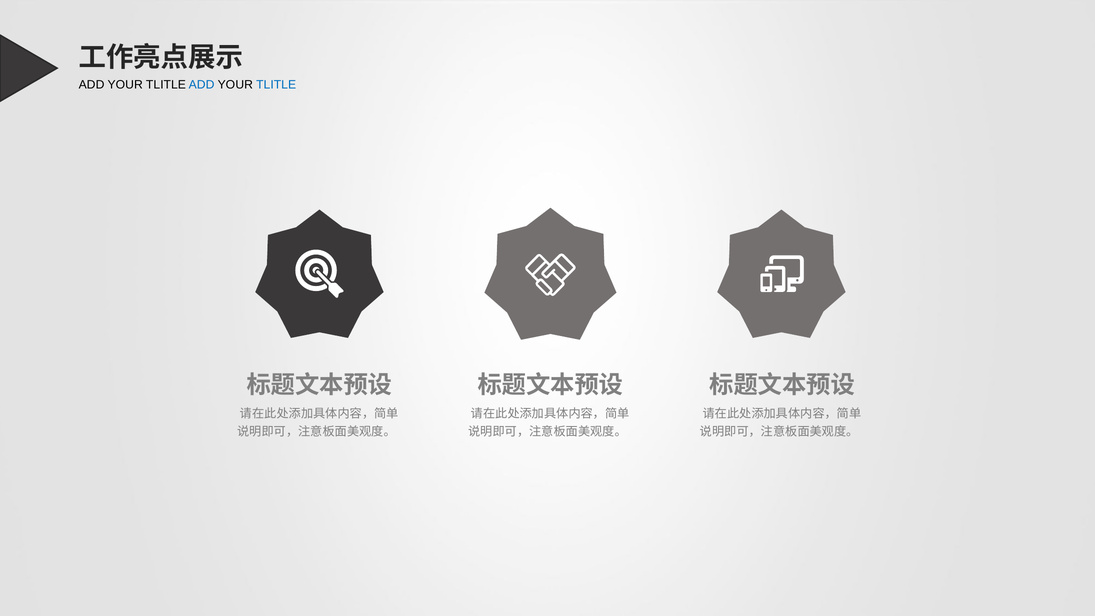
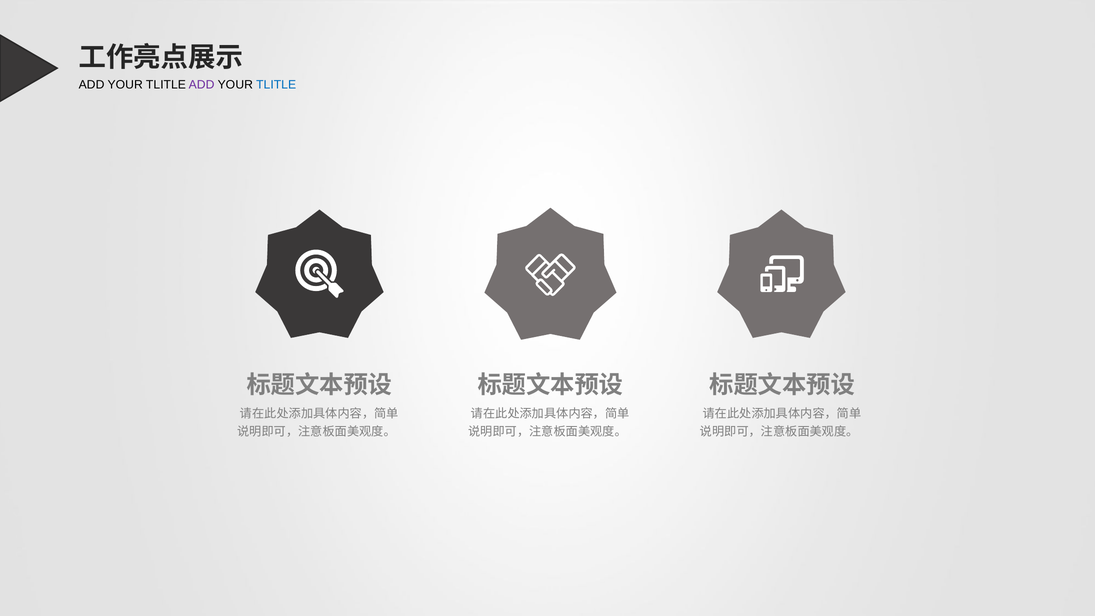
ADD colour: blue -> purple (202, 85)
